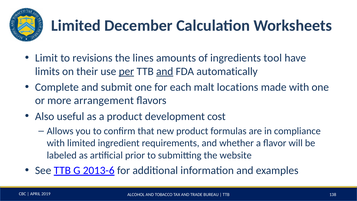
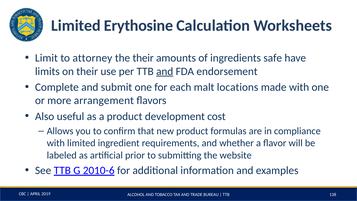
December: December -> Erythosine (139, 26)
revisions: revisions -> attorney (92, 58)
the lines: lines -> their (143, 58)
tool: tool -> safe (273, 58)
per underline: present -> none (126, 71)
automatically: automatically -> endorsement (227, 71)
2013-6: 2013-6 -> 2010-6 (99, 170)
